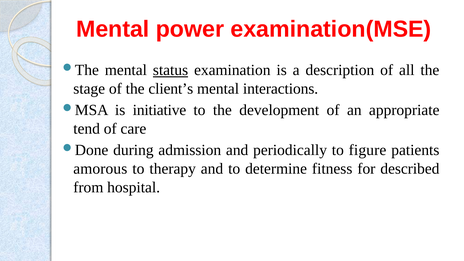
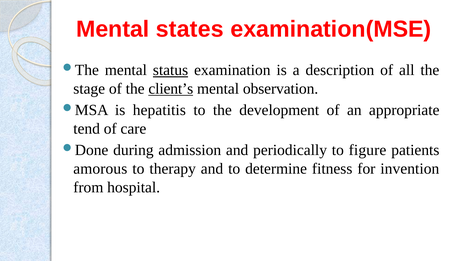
power: power -> states (190, 29)
client’s underline: none -> present (171, 89)
interactions: interactions -> observation (281, 89)
initiative: initiative -> hepatitis (159, 110)
described: described -> invention (410, 169)
